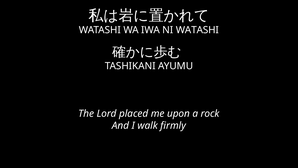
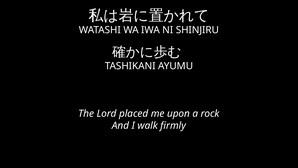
NI WATASHI: WATASHI -> SHINJIRU (197, 30)
